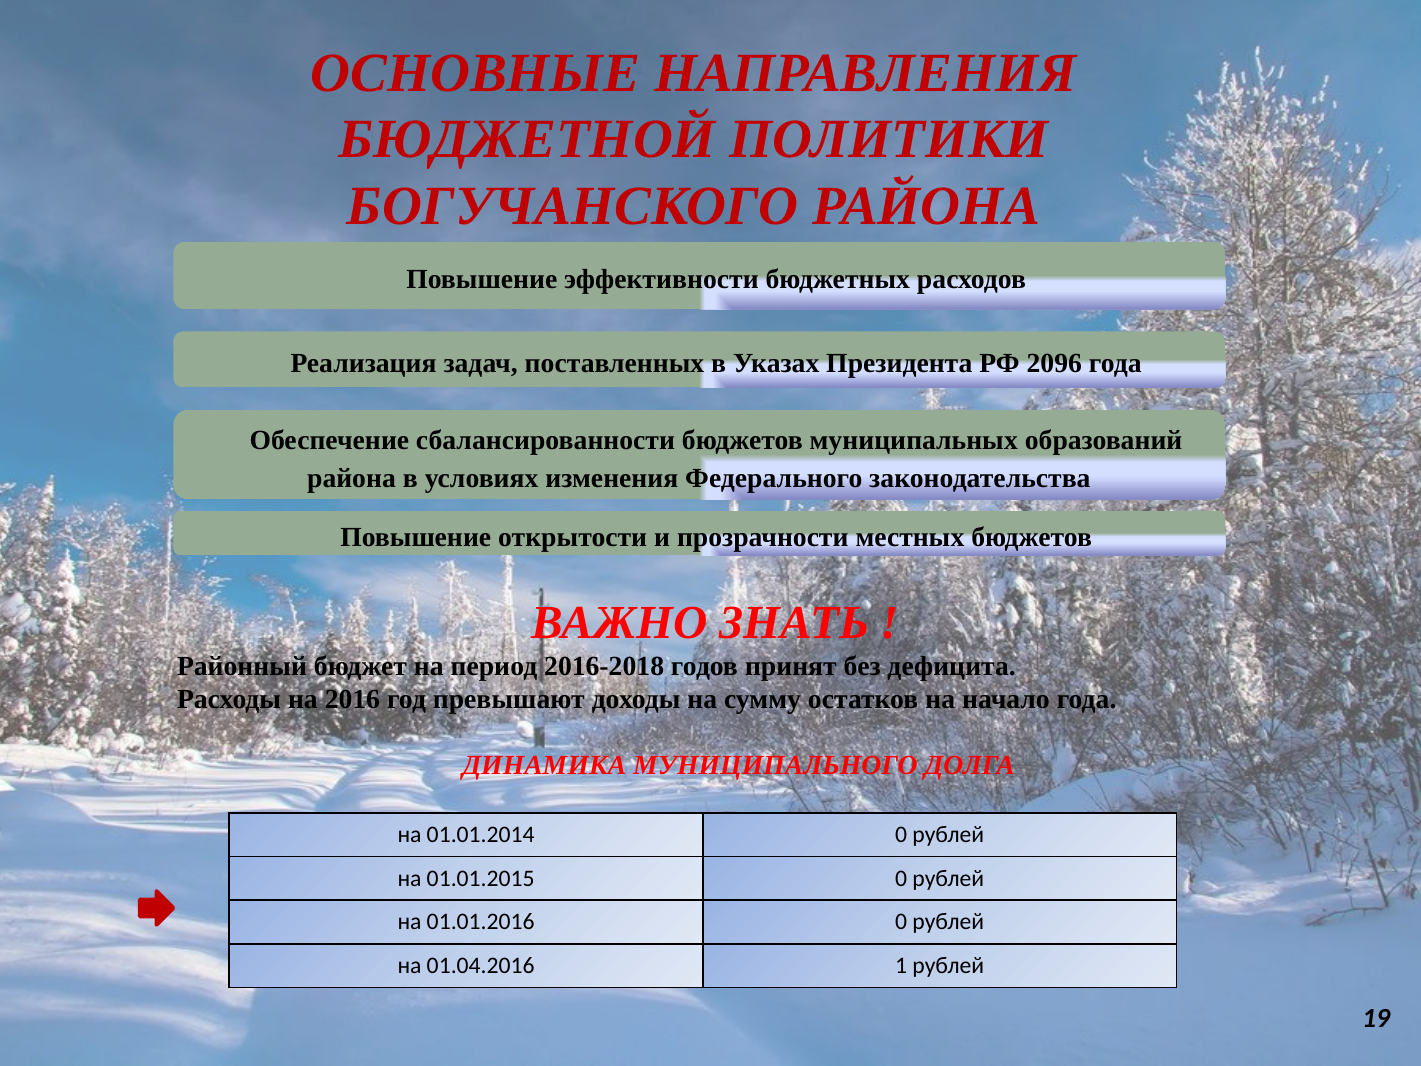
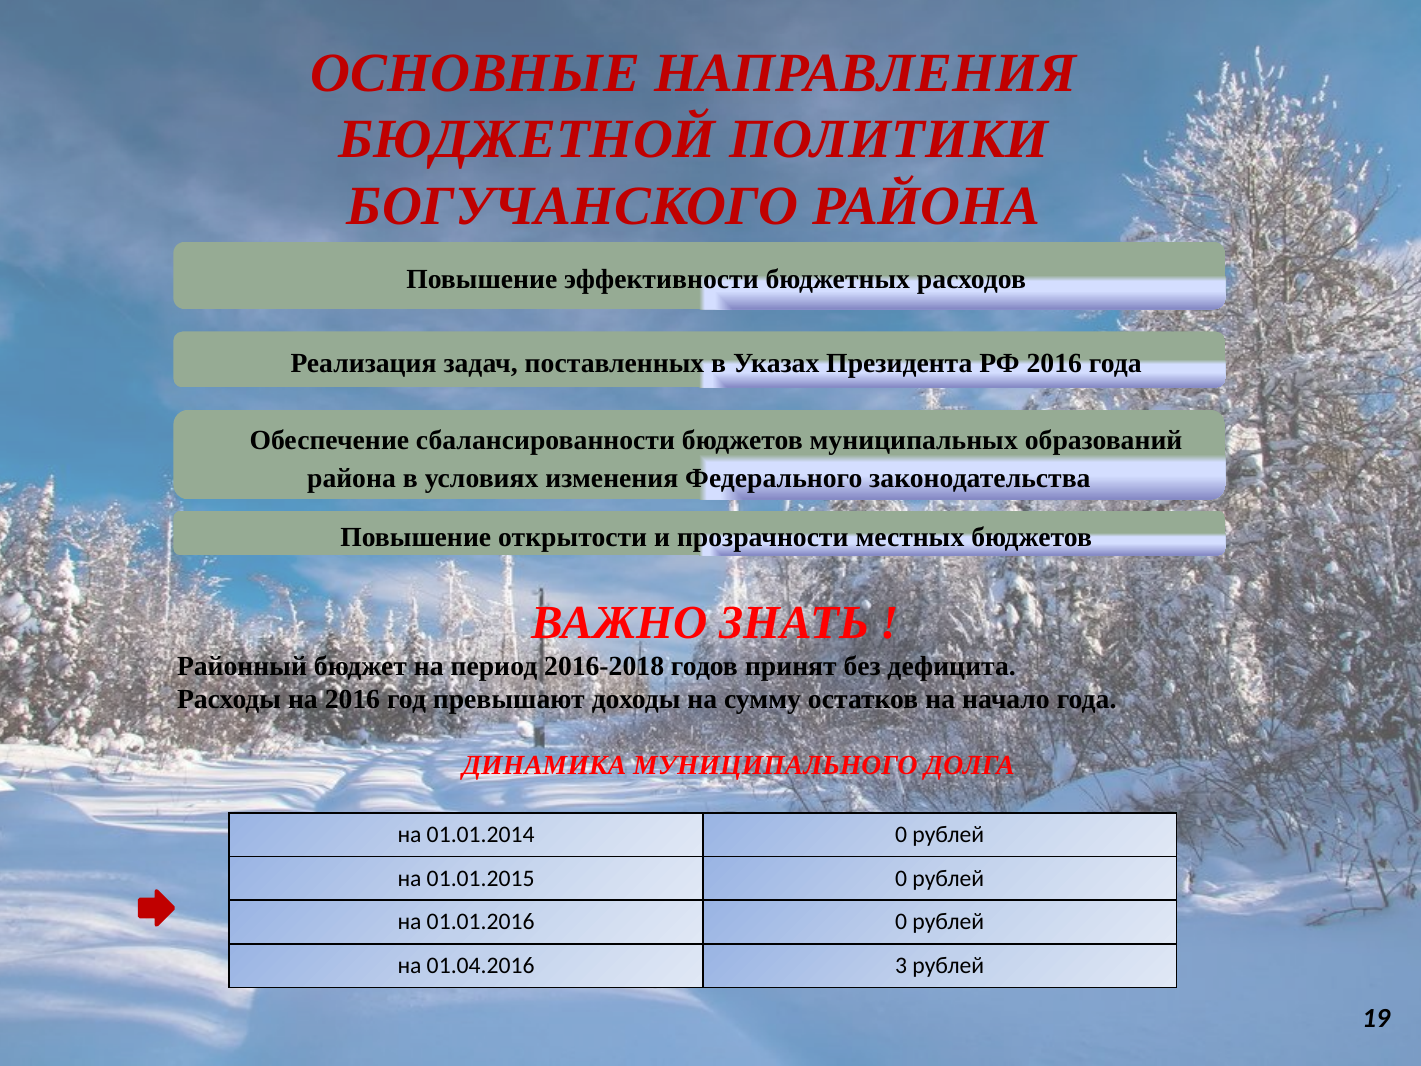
РФ 2096: 2096 -> 2016 (1054, 364)
1: 1 -> 3 (901, 965)
